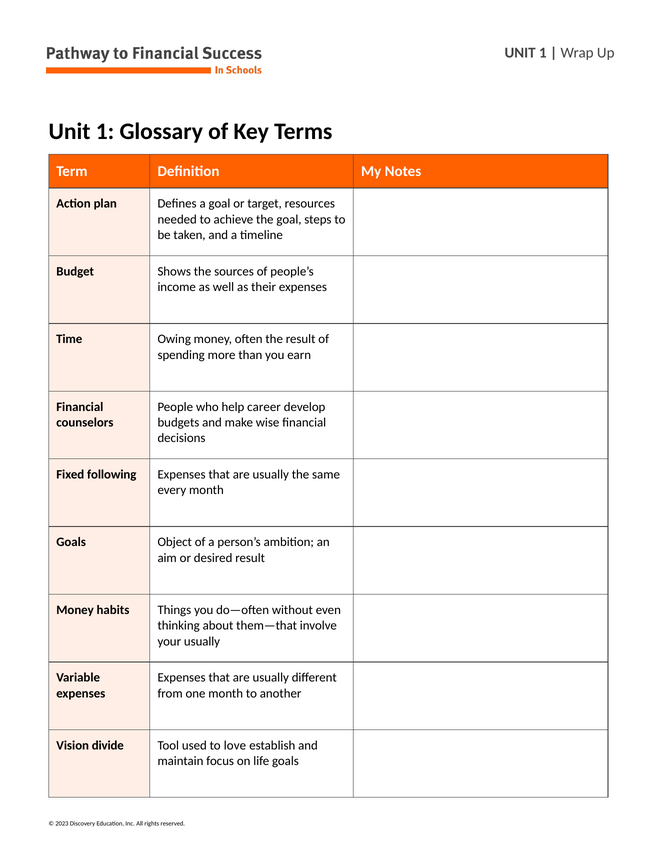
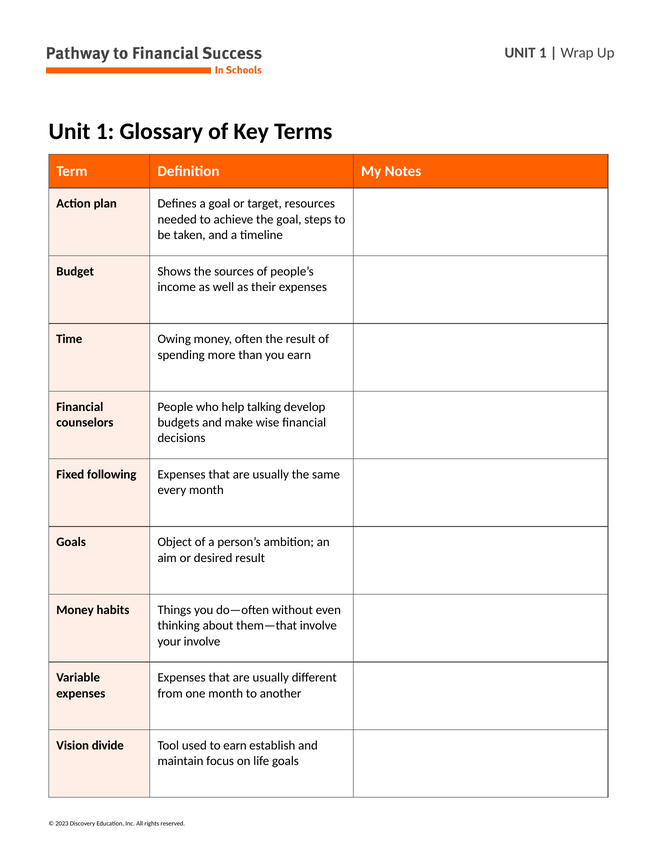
career: career -> talking (264, 407)
your usually: usually -> involve (202, 641)
to love: love -> earn (235, 745)
